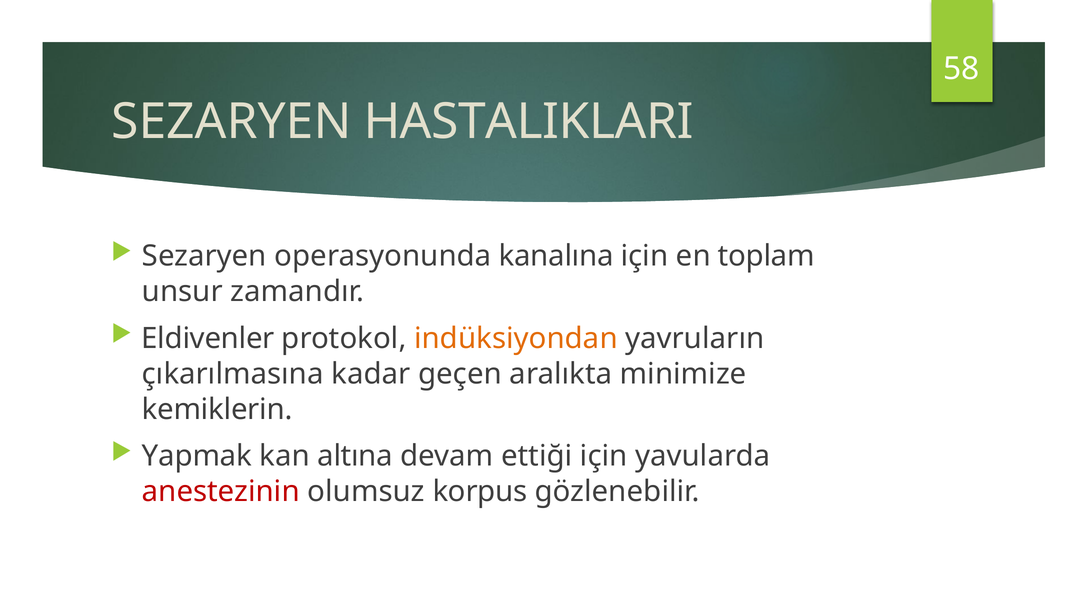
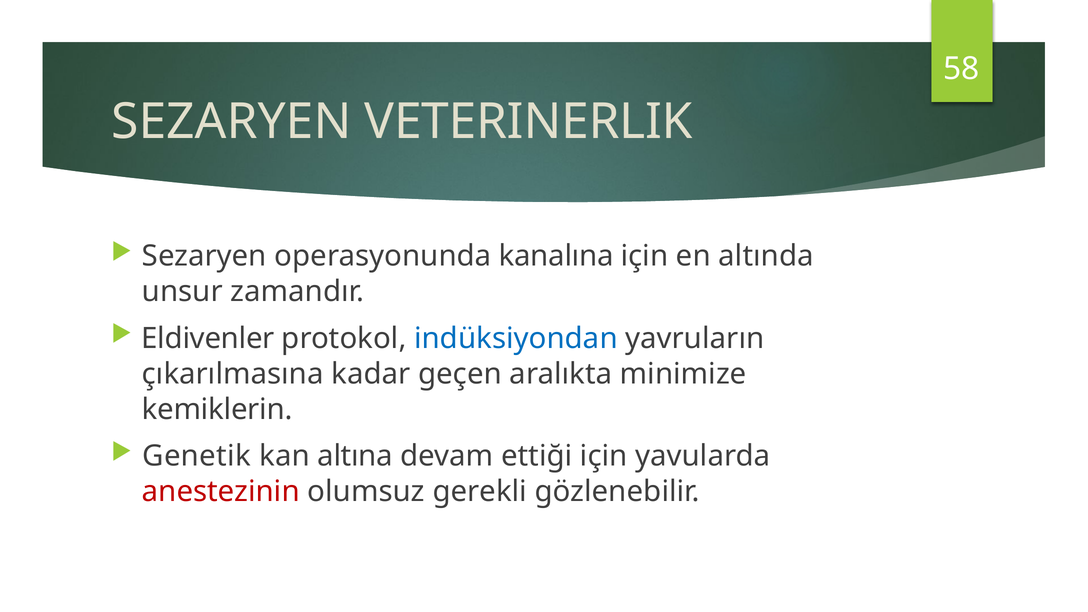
HASTALIKLARI: HASTALIKLARI -> VETERINERLIK (528, 122)
toplam: toplam -> altında (766, 256)
indüksiyondan colour: orange -> blue (516, 338)
Yapmak: Yapmak -> Genetik (197, 456)
korpus: korpus -> gerekli (480, 492)
